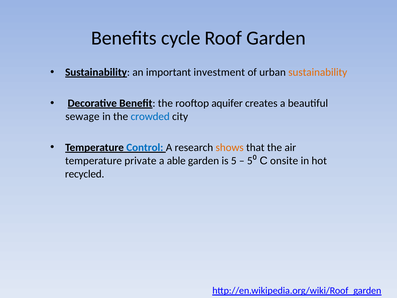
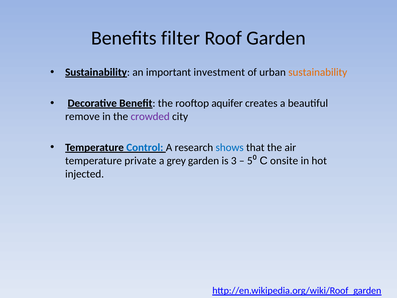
cycle: cycle -> filter (181, 38)
sewage: sewage -> remove (82, 116)
crowded colour: blue -> purple (150, 116)
shows colour: orange -> blue (230, 147)
able: able -> grey (176, 161)
is 5: 5 -> 3 (234, 161)
recycled: recycled -> injected (85, 174)
